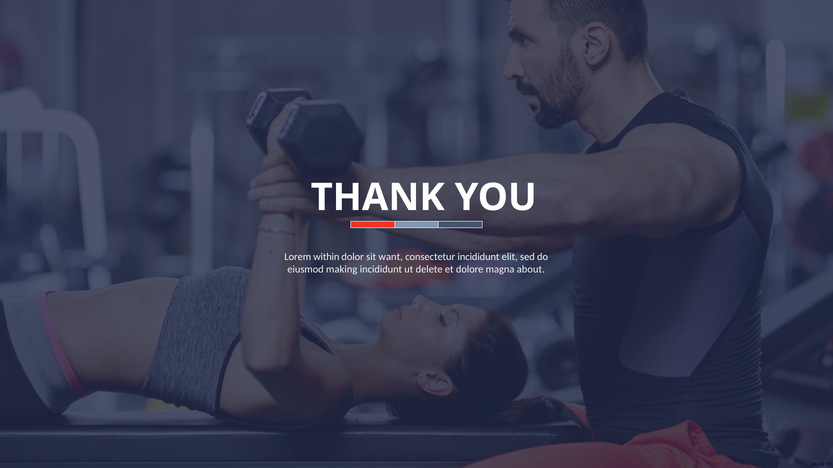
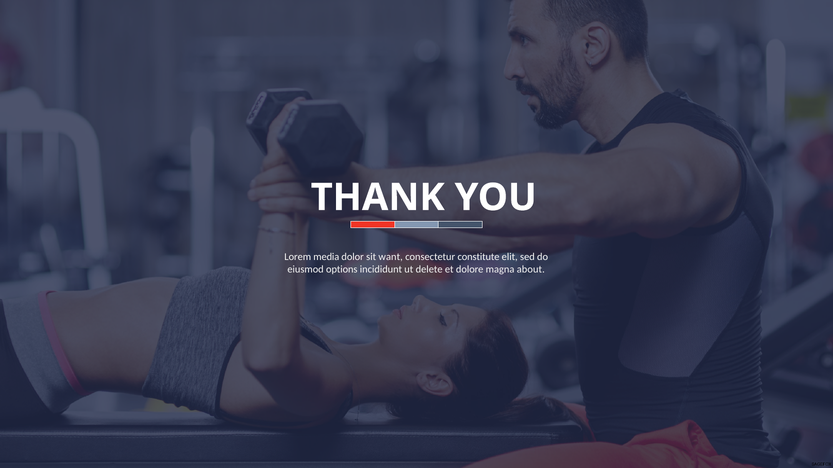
within: within -> media (326, 257)
consectetur incididunt: incididunt -> constitute (479, 257)
making: making -> options (342, 270)
